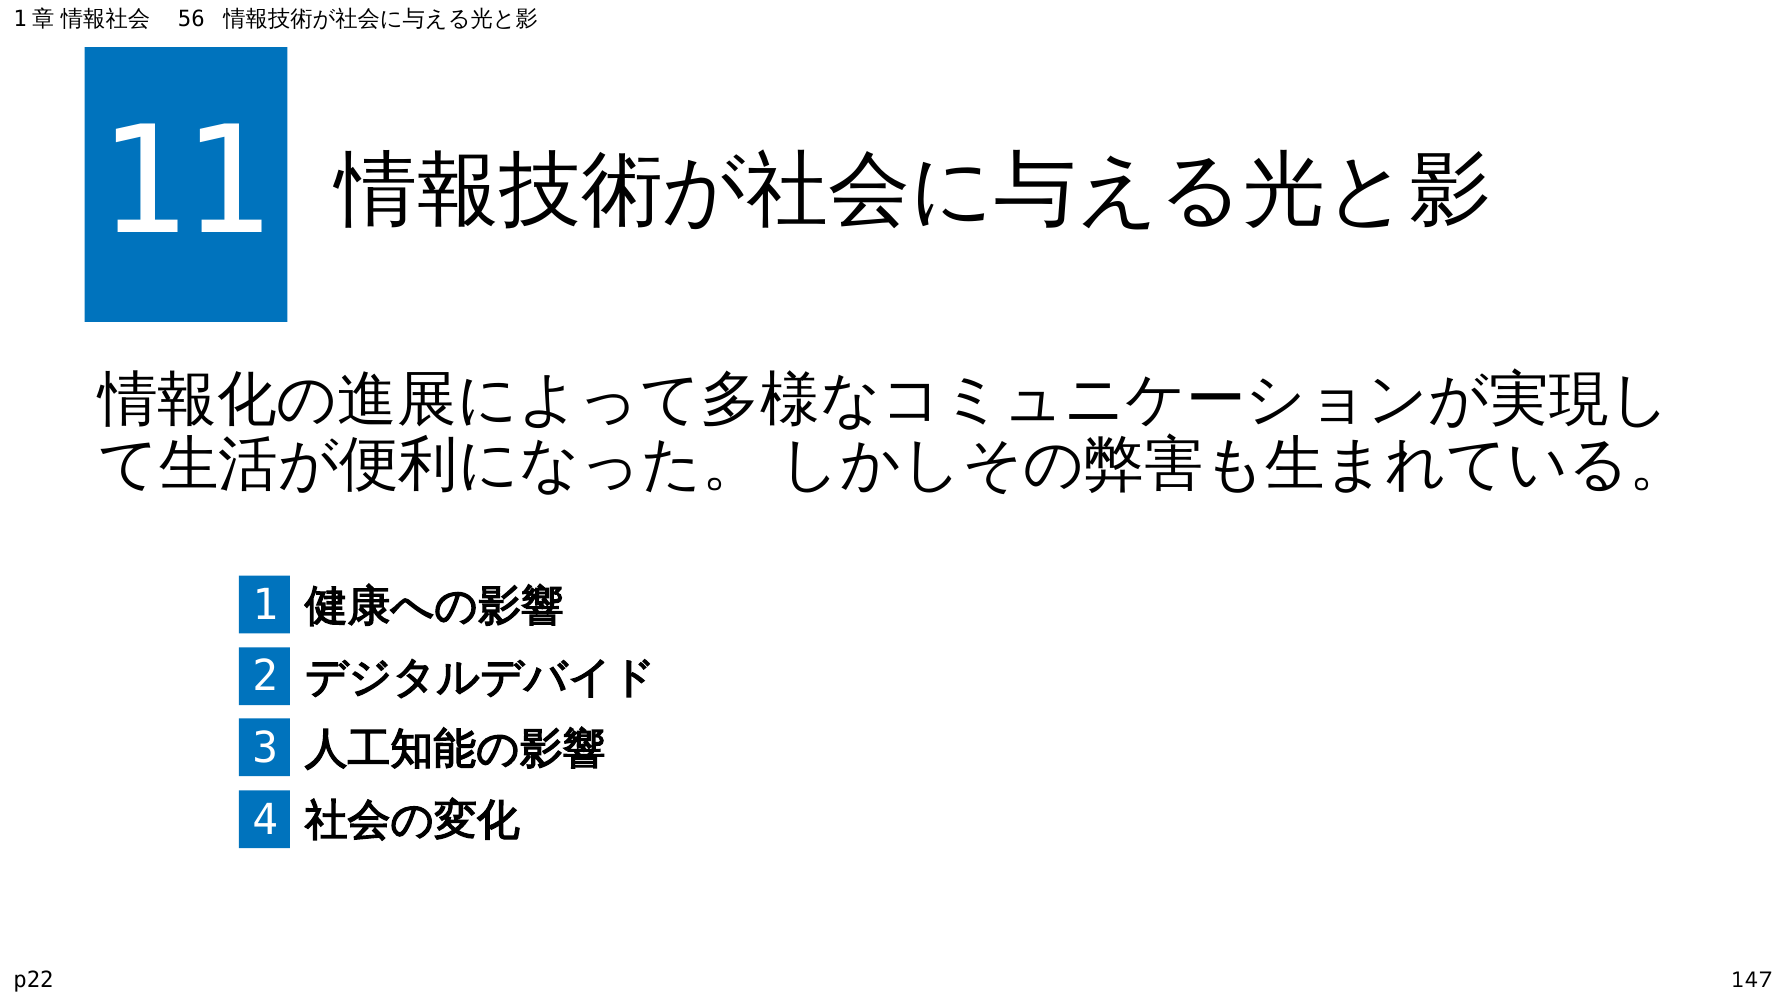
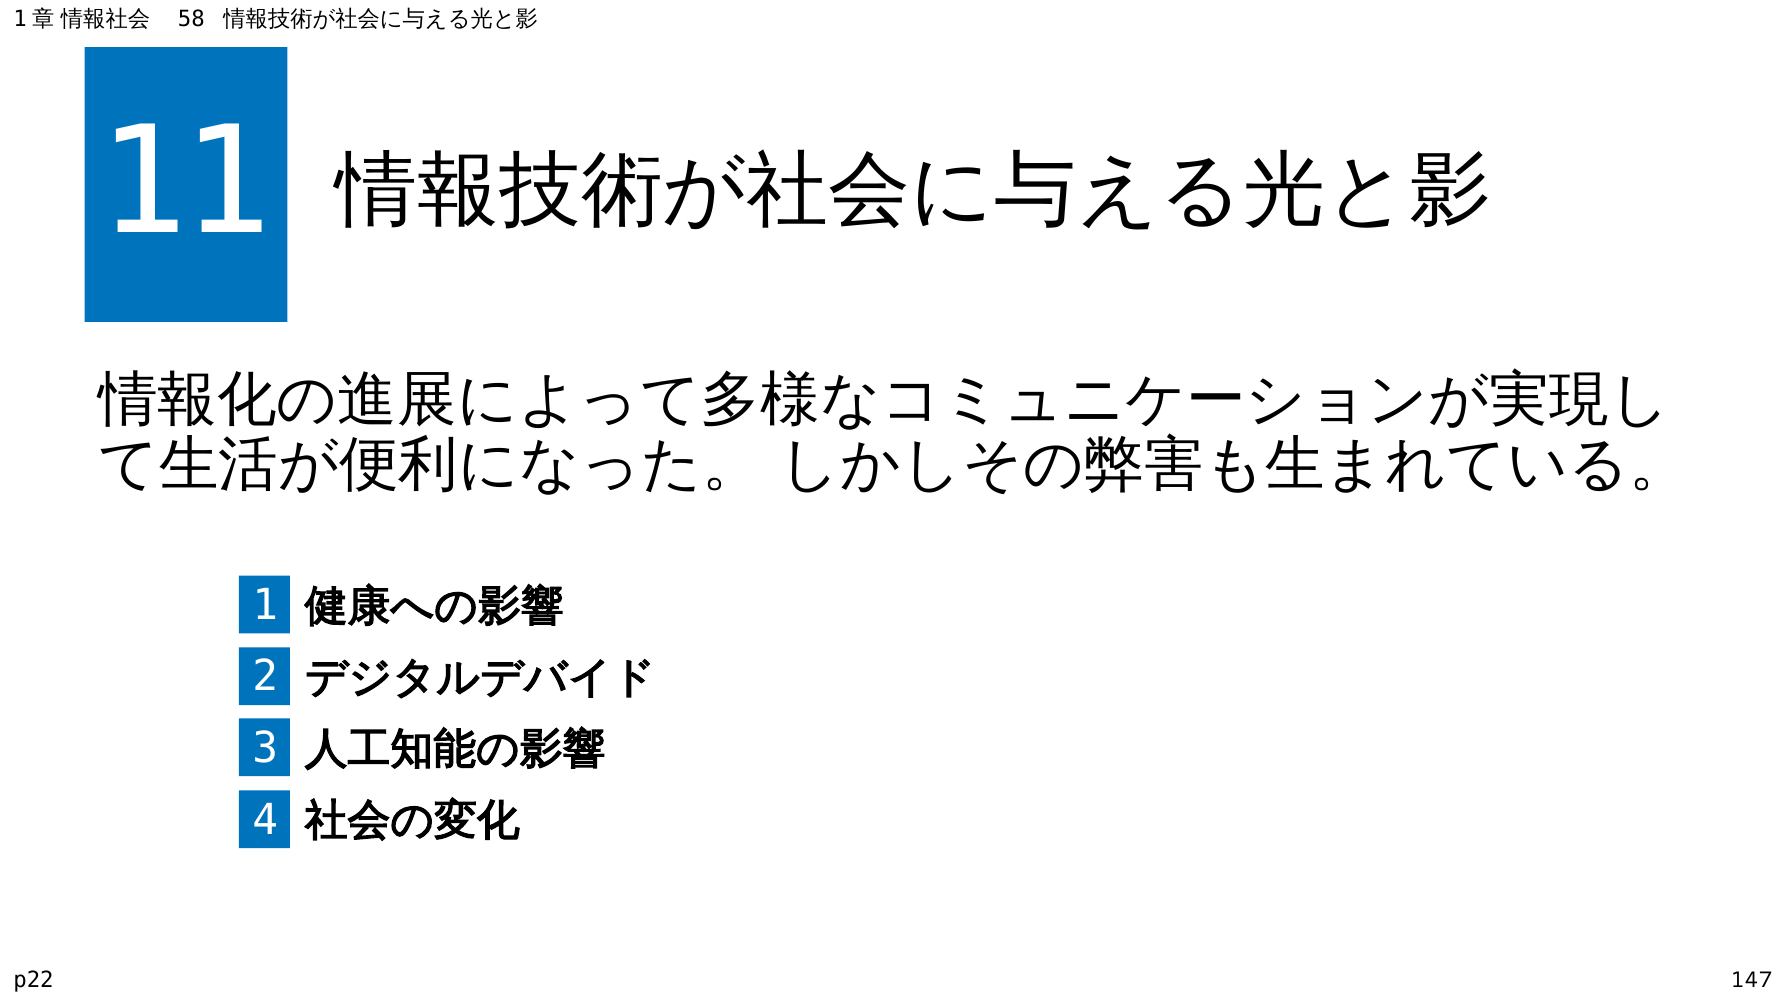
56: 56 -> 58 (191, 19)
